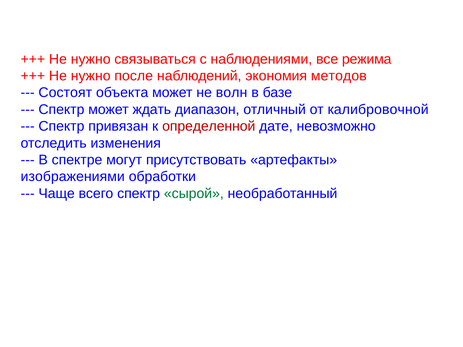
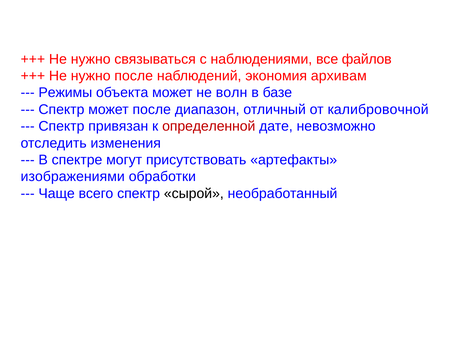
режима: режима -> файлов (367, 59)
методов: методов -> архивам (339, 76)
Состоят: Состоят -> Режимы (65, 93)
может ждать: ждать -> после (152, 110)
сырой colour: green -> black (194, 194)
